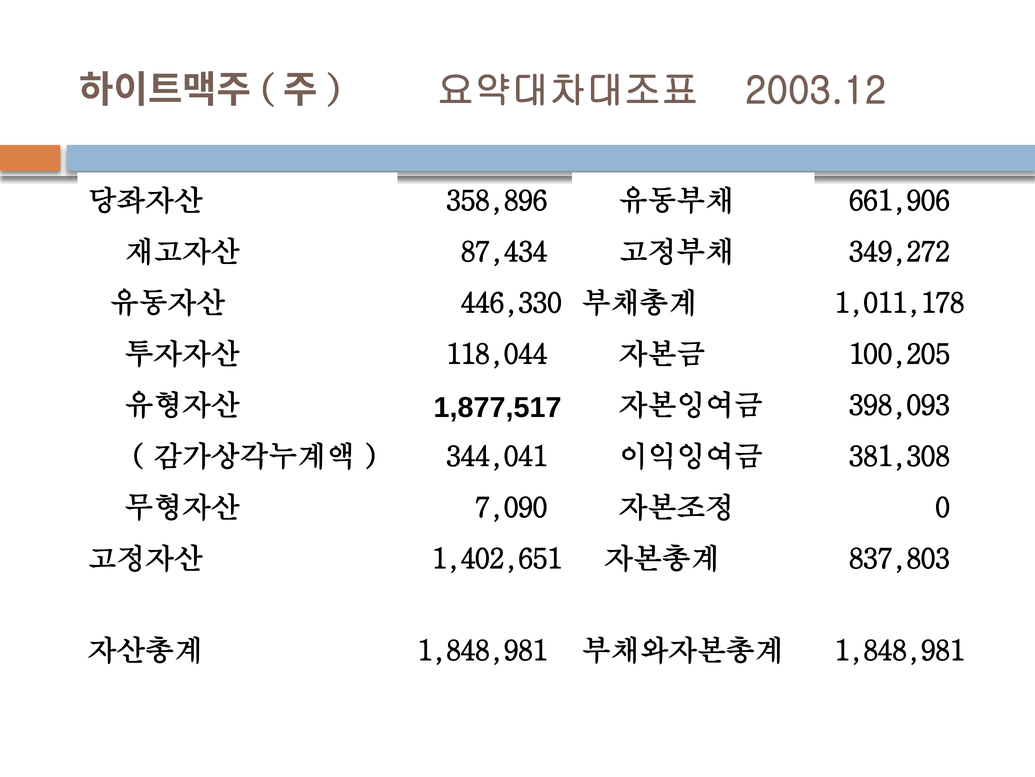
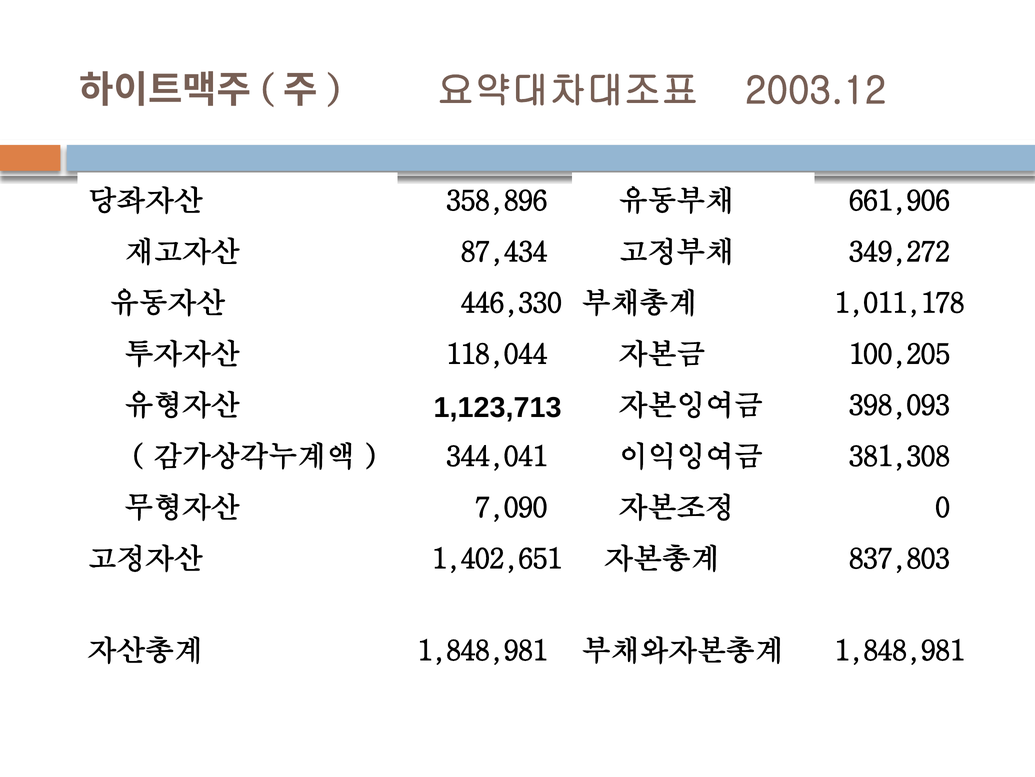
1,877,517: 1,877,517 -> 1,123,713 (498, 407)
